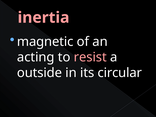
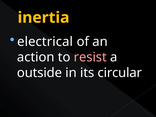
inertia colour: pink -> yellow (44, 18)
magnetic: magnetic -> electrical (45, 42)
acting: acting -> action (36, 57)
